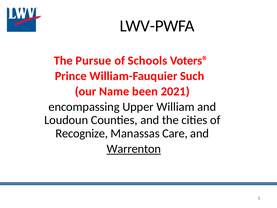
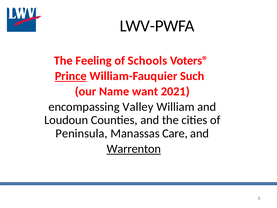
Pursue: Pursue -> Feeling (94, 61)
Prince underline: none -> present (71, 76)
been: been -> want (145, 91)
Upper: Upper -> Valley (138, 107)
Recognize: Recognize -> Peninsula (82, 133)
